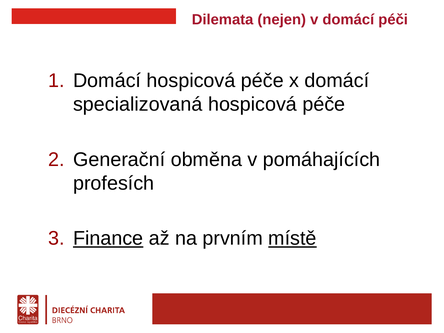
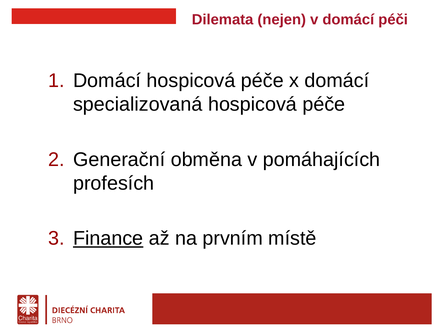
místě underline: present -> none (292, 238)
